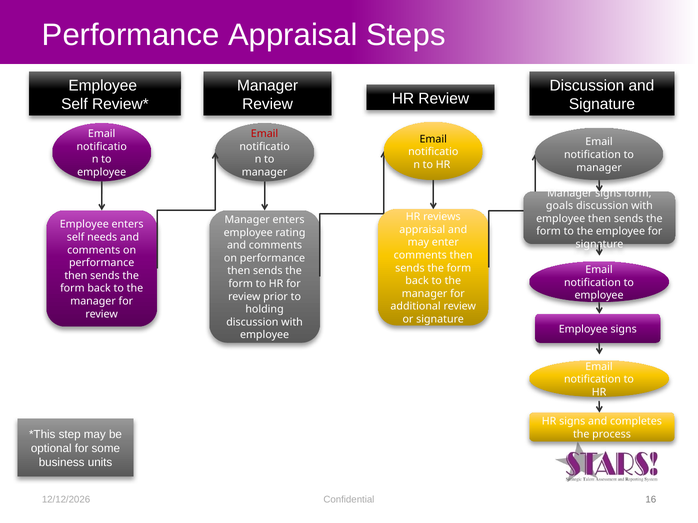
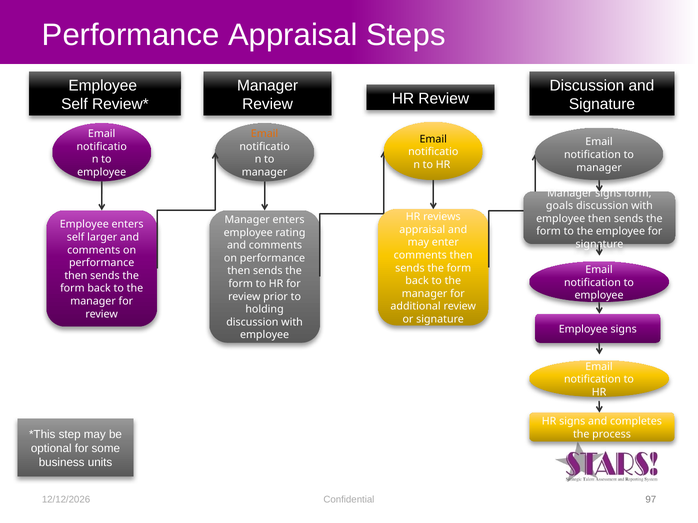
Email colour: red -> orange (265, 134)
needs: needs -> larger (102, 237)
16: 16 -> 97 (651, 500)
